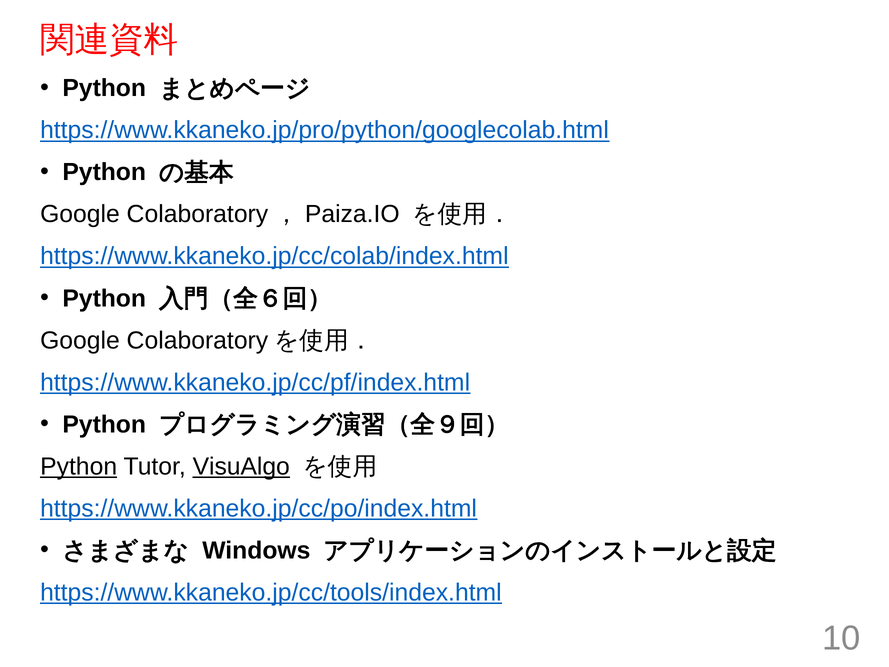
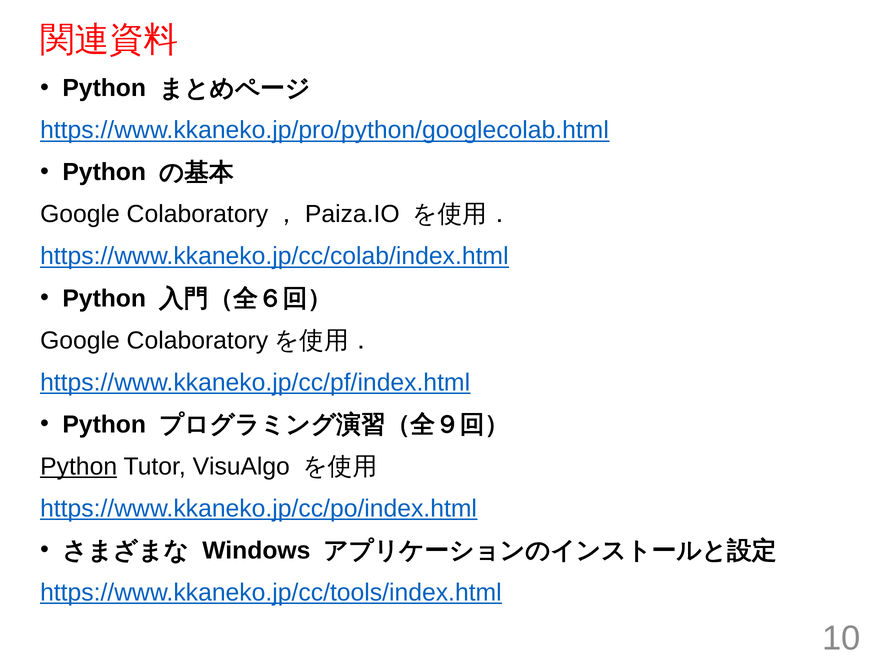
VisuAlgo underline: present -> none (241, 466)
